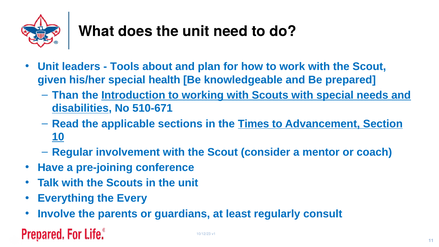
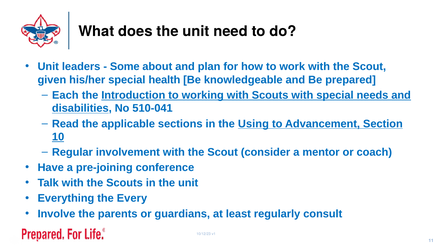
Tools: Tools -> Some (125, 67)
Than: Than -> Each (65, 95)
510-671: 510-671 -> 510-041 (153, 108)
Times: Times -> Using (253, 124)
